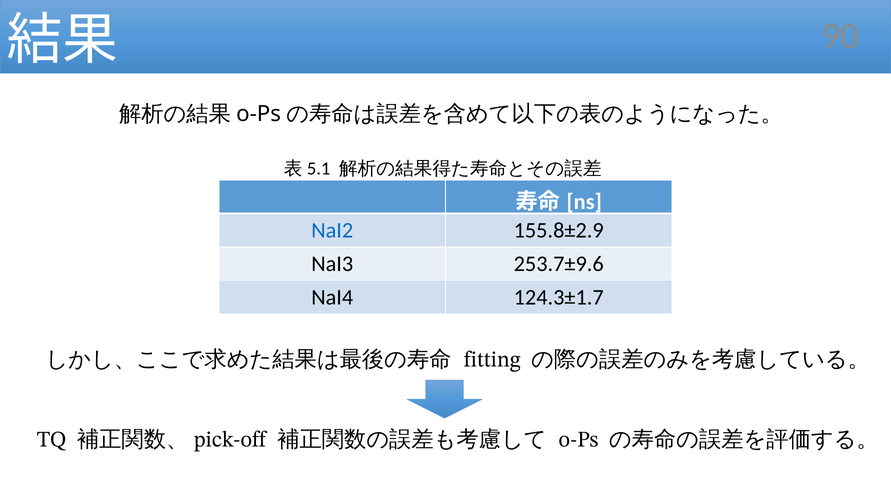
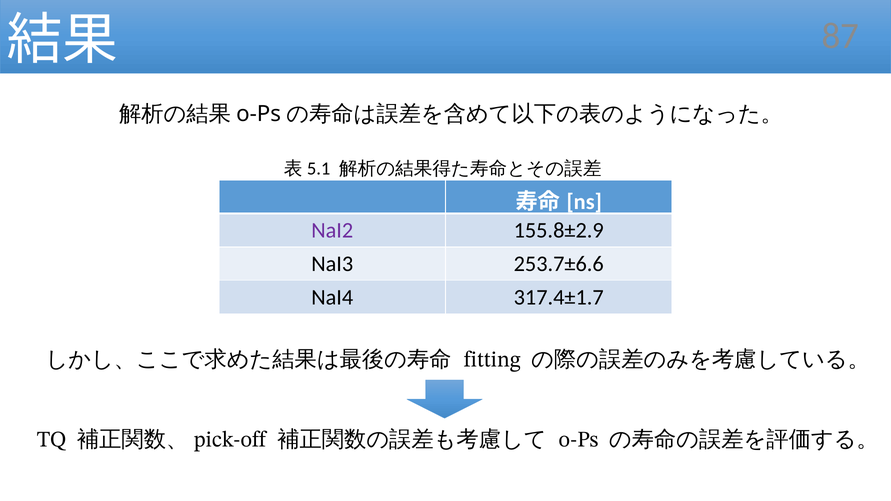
90: 90 -> 87 (840, 36)
NaI2 colour: blue -> purple (332, 231)
253.7±9.6: 253.7±9.6 -> 253.7±6.6 (559, 264)
124.3±1.7: 124.3±1.7 -> 317.4±1.7 (559, 298)
